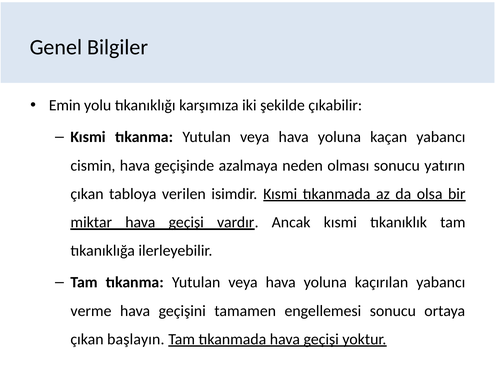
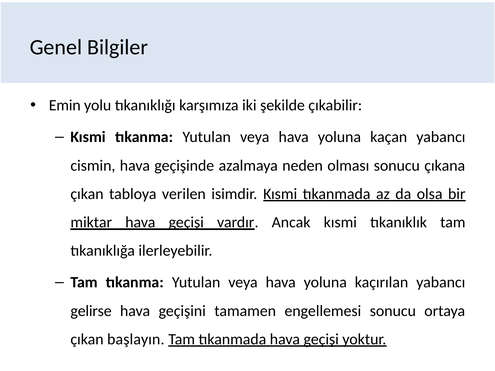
yatırın: yatırın -> çıkana (445, 166)
verme: verme -> gelirse (91, 311)
